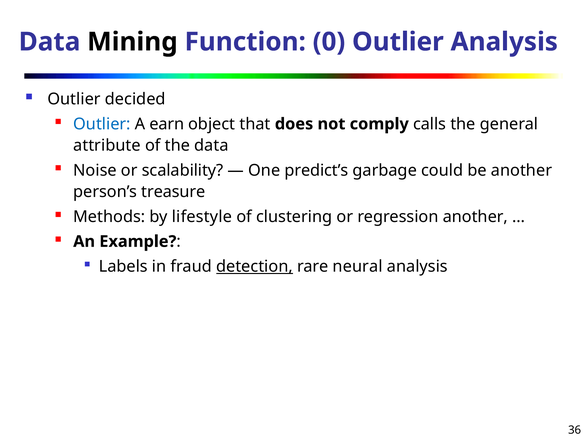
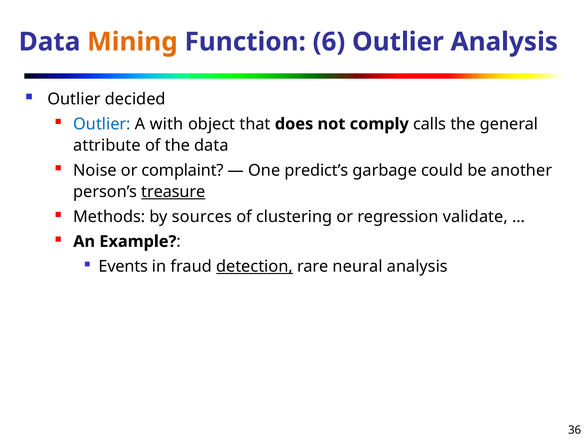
Mining colour: black -> orange (132, 42)
0: 0 -> 6 (329, 42)
earn: earn -> with (167, 124)
scalability: scalability -> complaint (183, 170)
treasure underline: none -> present (173, 192)
lifestyle: lifestyle -> sources (202, 216)
regression another: another -> validate (475, 216)
Labels: Labels -> Events (123, 266)
